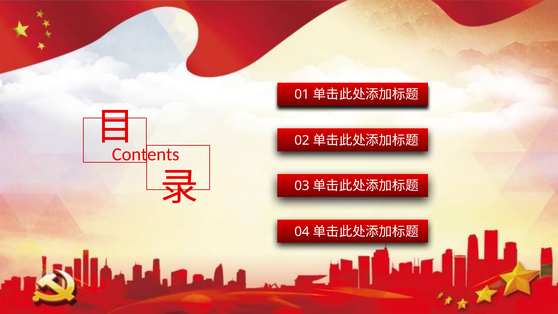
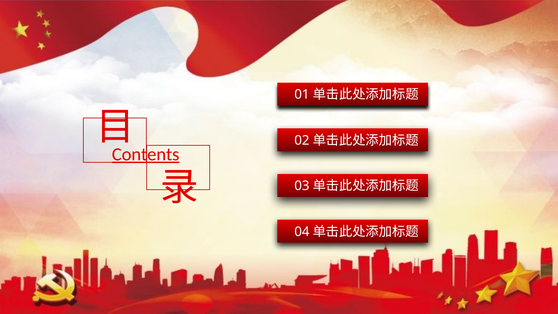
Contents underline: none -> present (146, 154)
